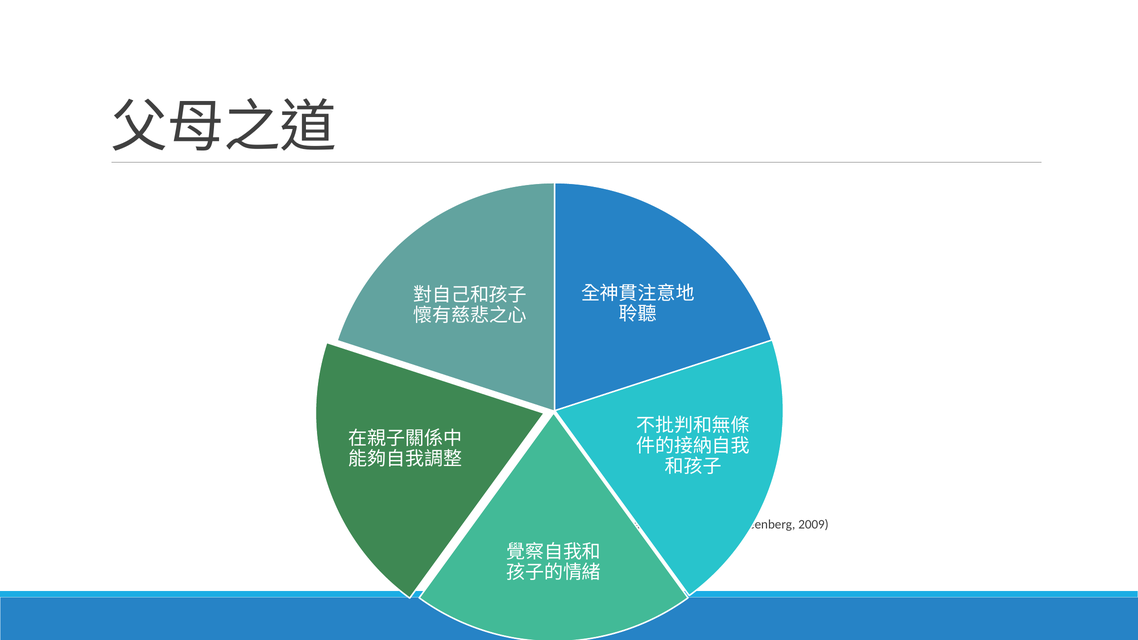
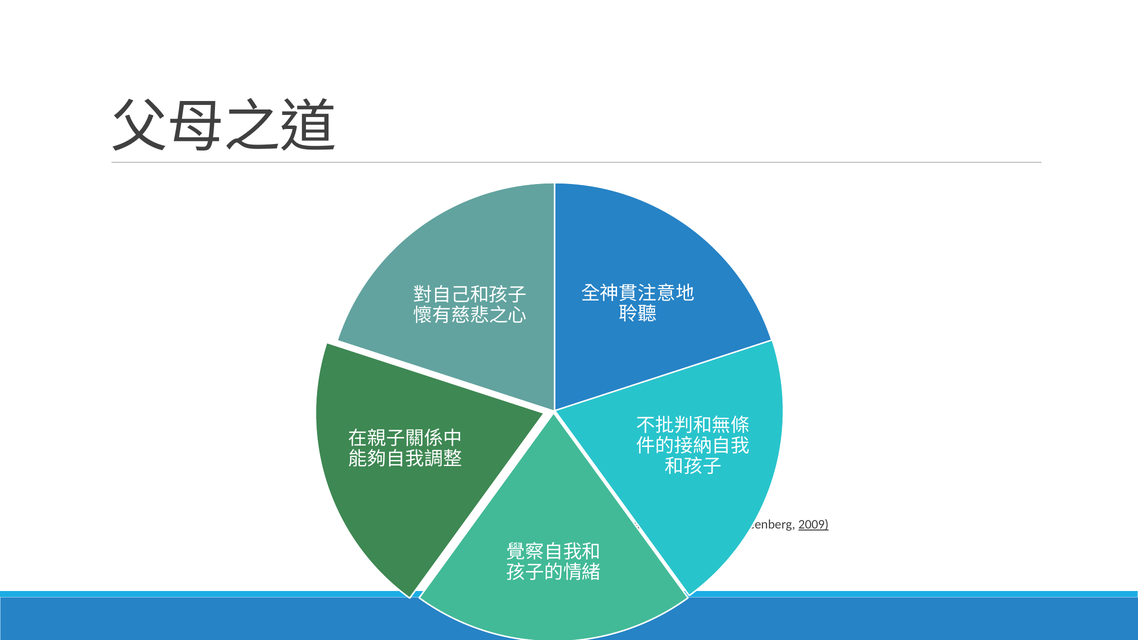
2009 underline: none -> present (813, 524)
